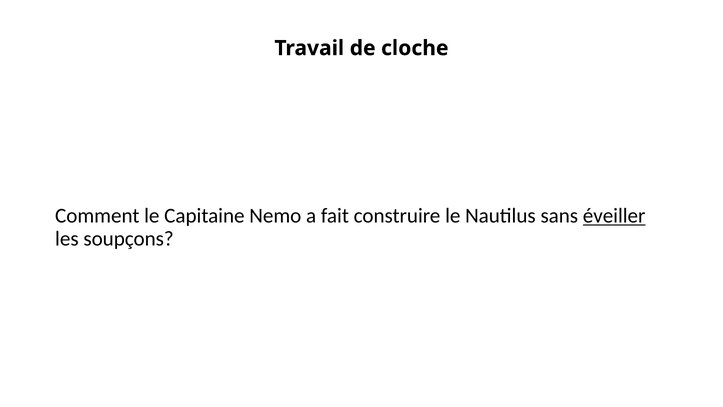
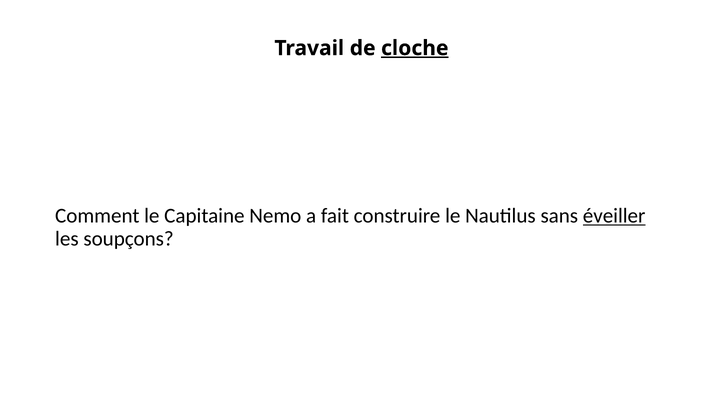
cloche underline: none -> present (415, 48)
